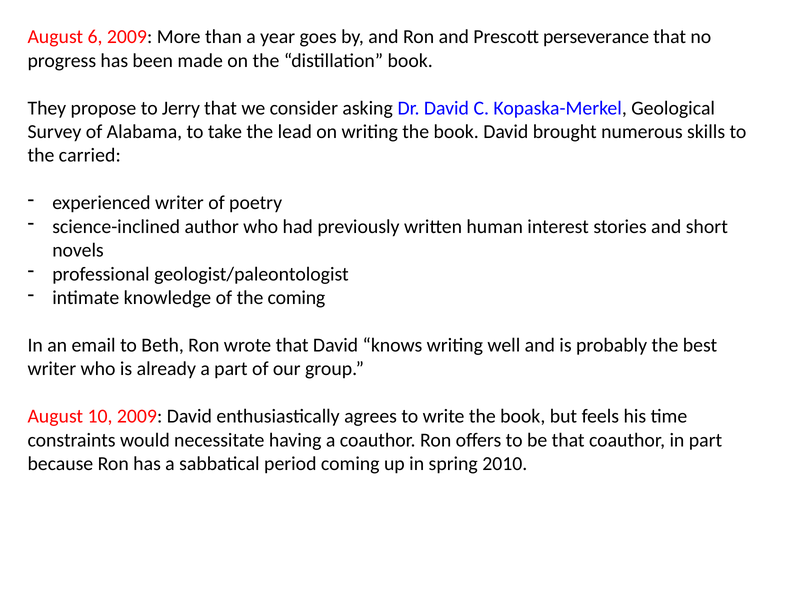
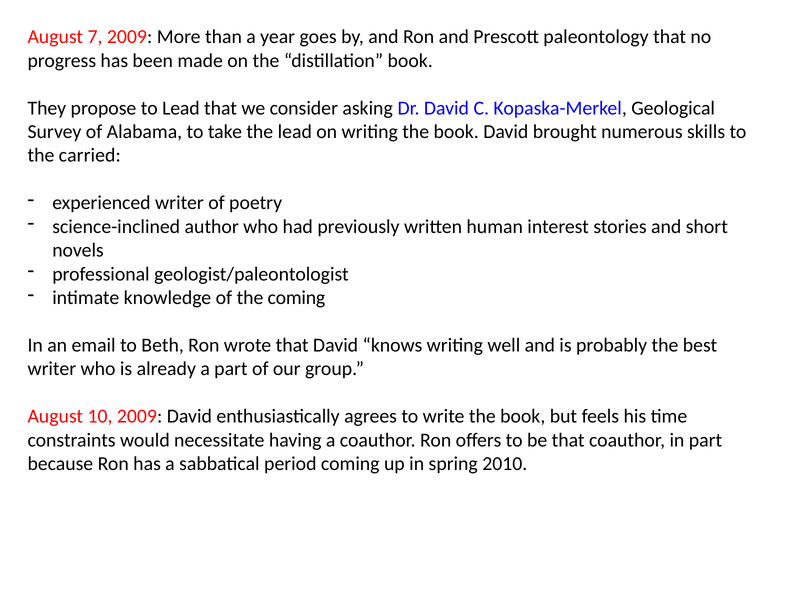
6: 6 -> 7 (95, 37)
perseverance: perseverance -> paleontology (596, 37)
to Jerry: Jerry -> Lead (181, 108)
